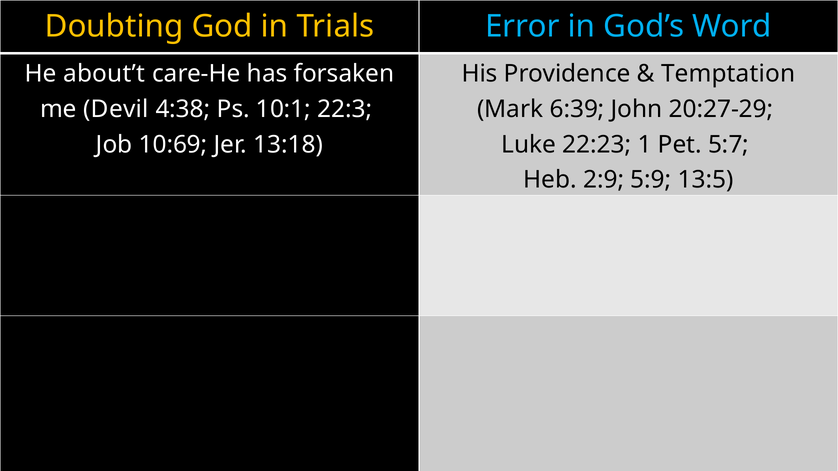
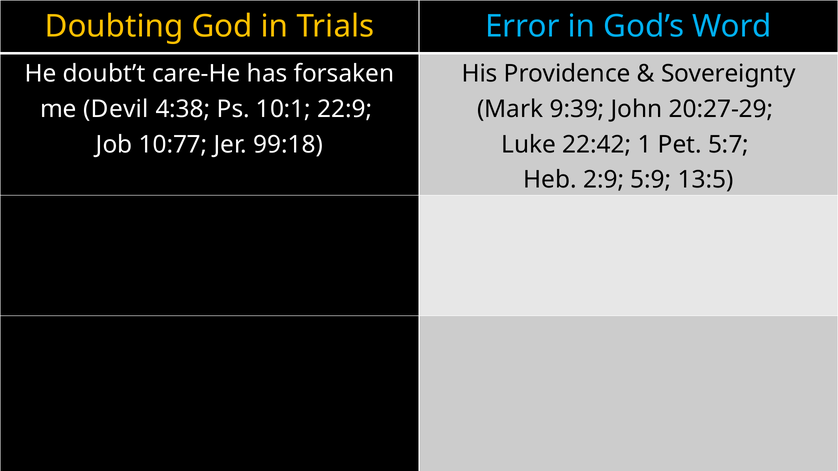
about’t: about’t -> doubt’t (104, 74)
Temptation: Temptation -> Sovereignty (728, 74)
22:3: 22:3 -> 22:9 (345, 109)
6:39: 6:39 -> 9:39 (577, 109)
10:69: 10:69 -> 10:77 (173, 145)
13:18: 13:18 -> 99:18 (288, 145)
22:23: 22:23 -> 22:42 (597, 145)
